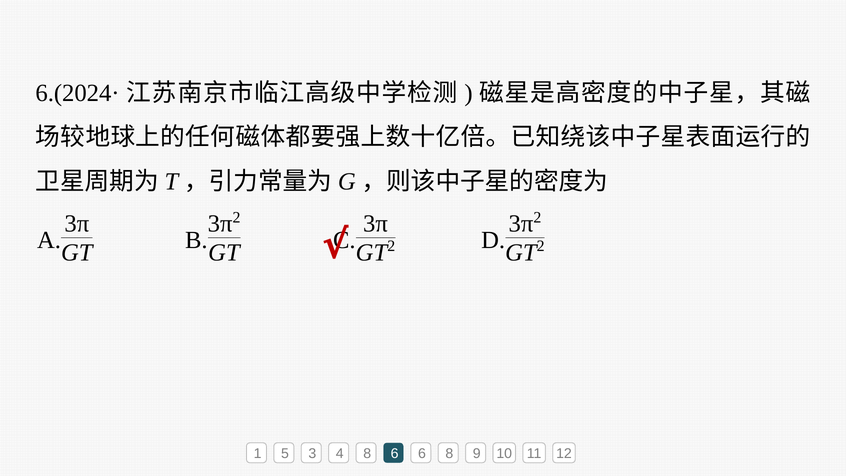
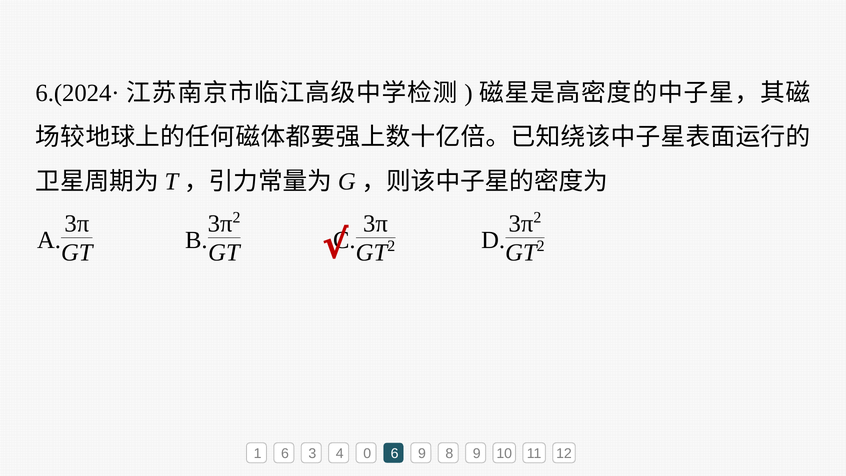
1 5: 5 -> 6 (285, 454)
4 8: 8 -> 0 (367, 454)
6 6: 6 -> 9 (422, 454)
